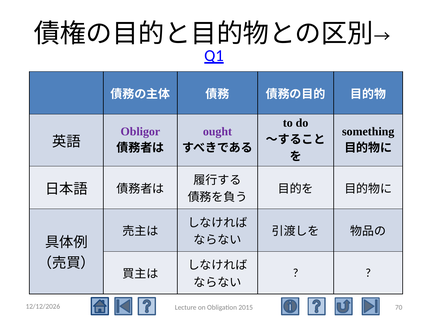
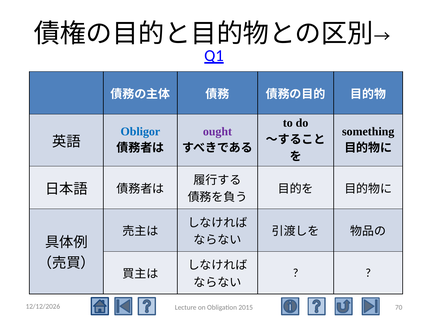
Obligor colour: purple -> blue (140, 132)
